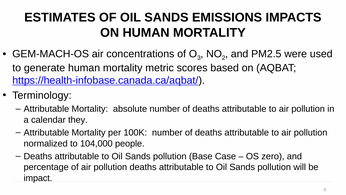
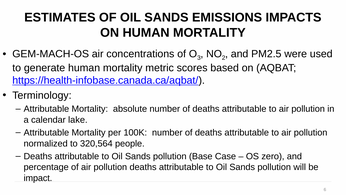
they: they -> lake (78, 120)
104,000: 104,000 -> 320,564 (96, 143)
